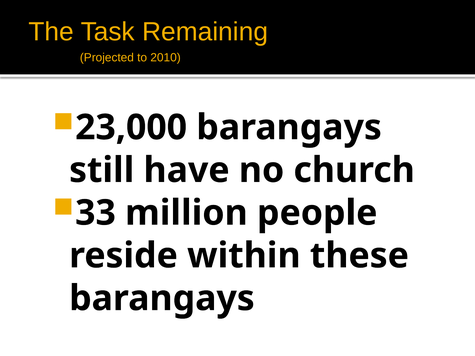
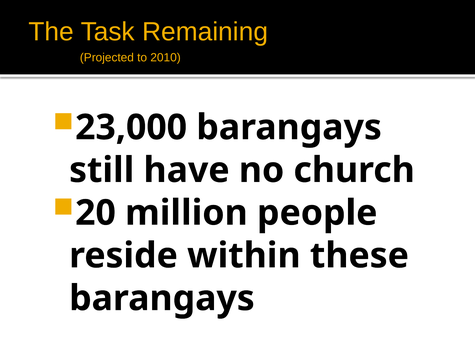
33: 33 -> 20 (95, 213)
